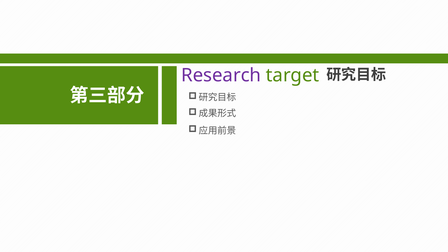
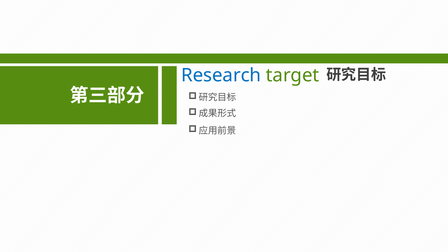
Research colour: purple -> blue (221, 75)
